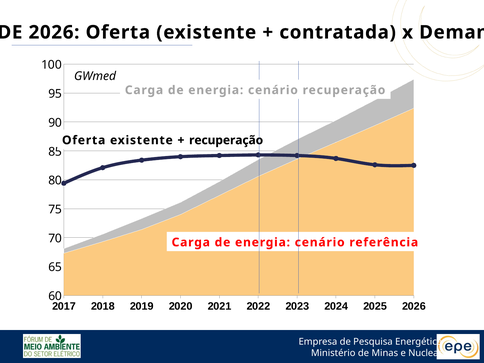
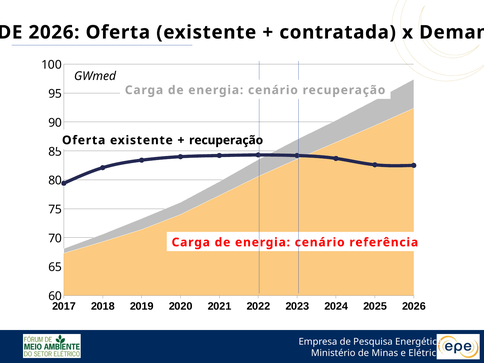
Nuclear: Nuclear -> Elétrico (425, 353)
